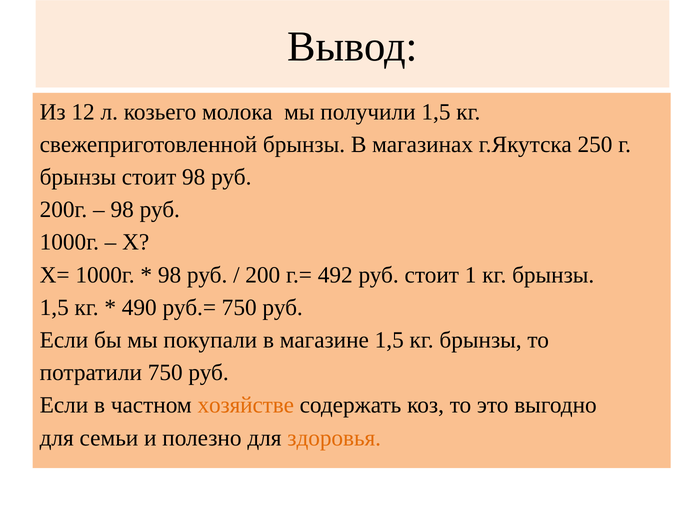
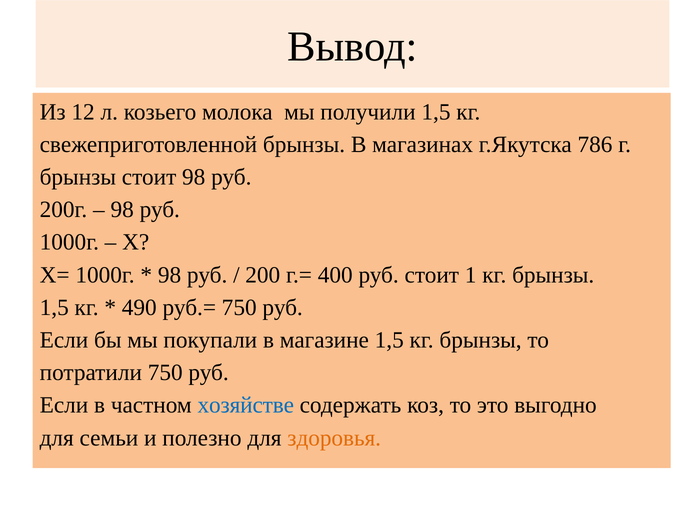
250: 250 -> 786 (595, 144)
492: 492 -> 400 (335, 275)
хозяйстве colour: orange -> blue (246, 405)
